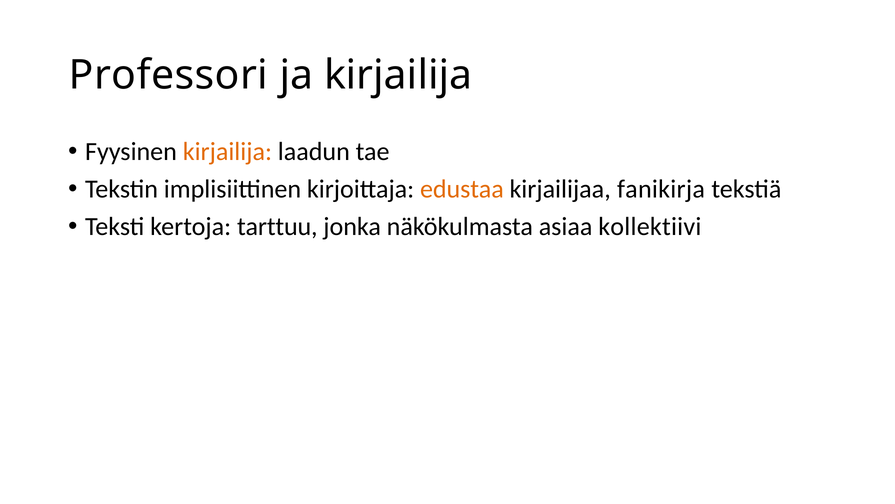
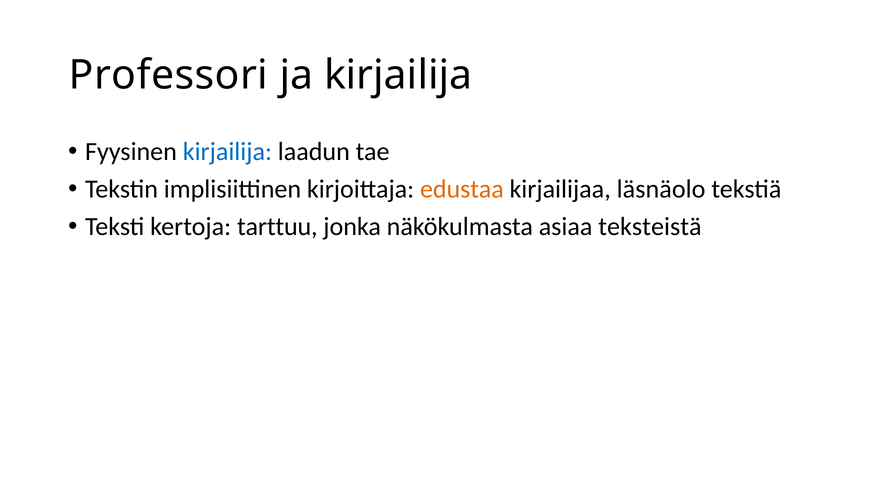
kirjailija colour: orange -> blue (227, 151)
fanikirja: fanikirja -> läsnäolo (661, 189)
kollektiivi: kollektiivi -> teksteistä (650, 226)
